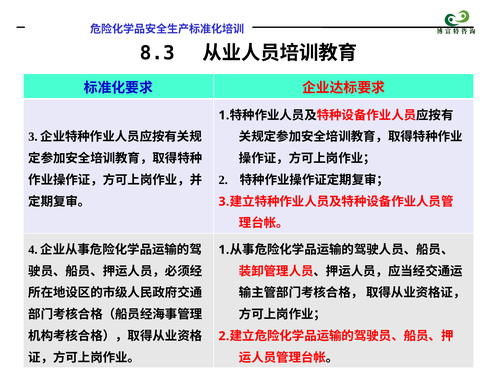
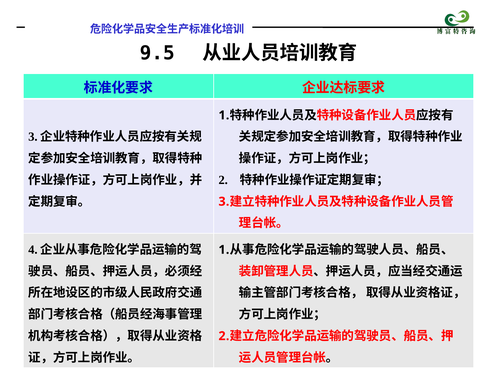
8.3: 8.3 -> 9.5 (157, 53)
